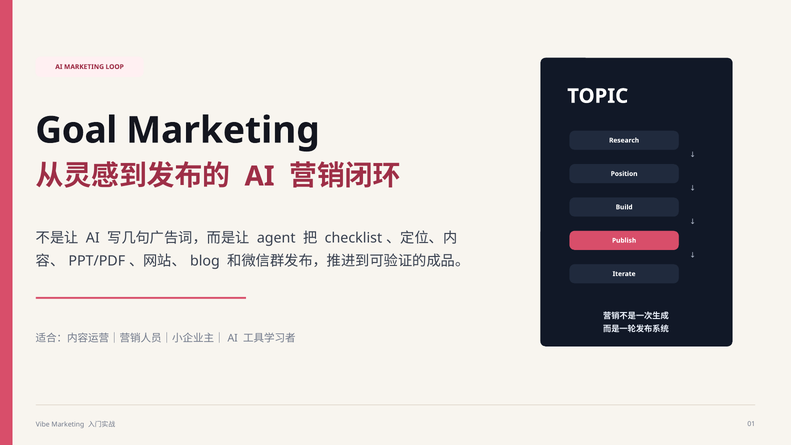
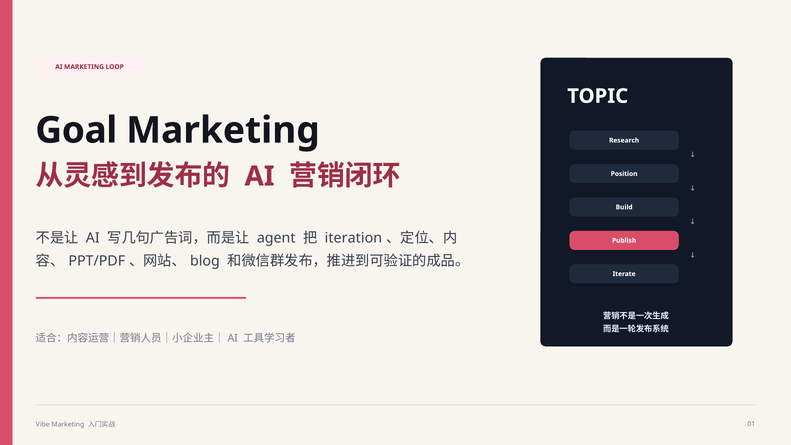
checklist: checklist -> iteration (353, 238)
